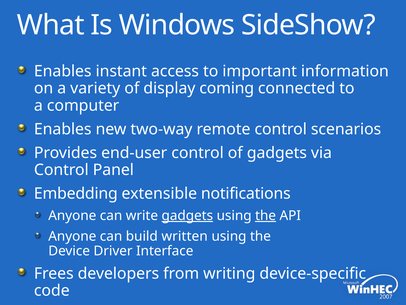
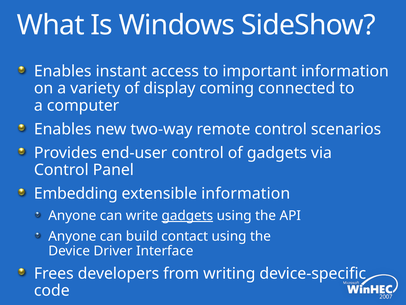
extensible notifications: notifications -> information (246, 193)
the underline: present -> none (266, 215)
written: written -> contact (185, 236)
